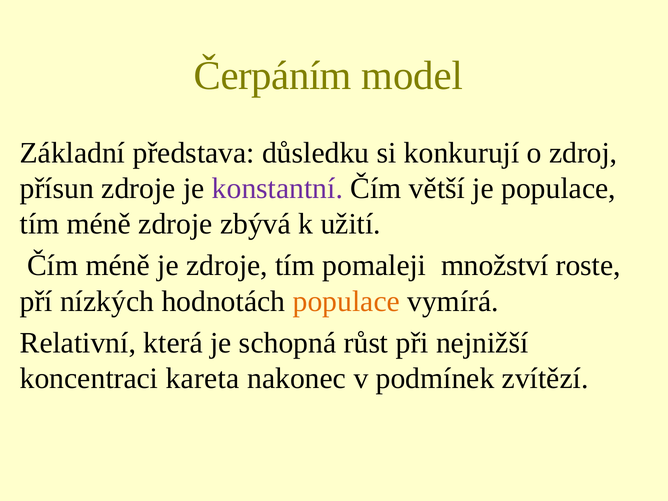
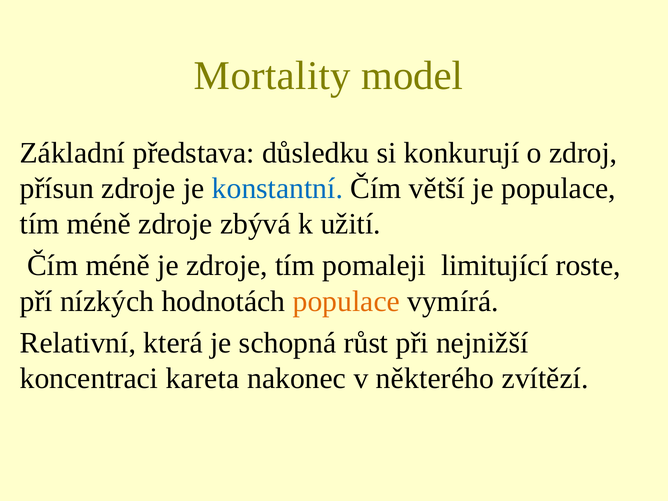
Čerpáním: Čerpáním -> Mortality (272, 76)
konstantní colour: purple -> blue (277, 188)
množství: množství -> limitující (495, 266)
podmínek: podmínek -> některého (435, 378)
